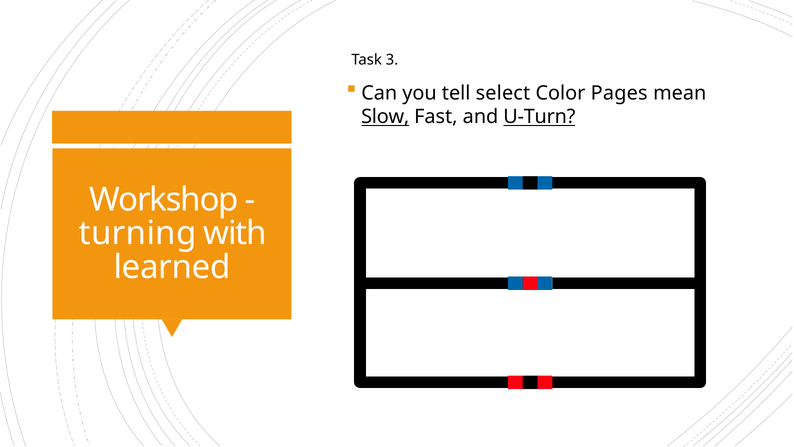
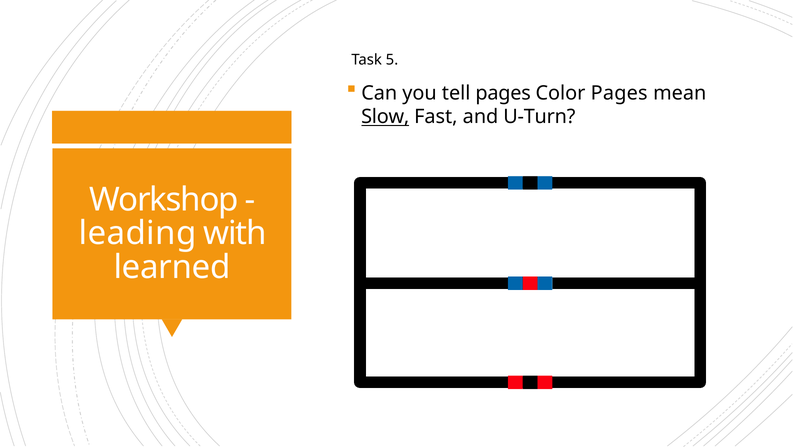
3: 3 -> 5 (392, 60)
tell select: select -> pages (503, 93)
U-Turn underline: present -> none (539, 117)
turning: turning -> leading (138, 233)
